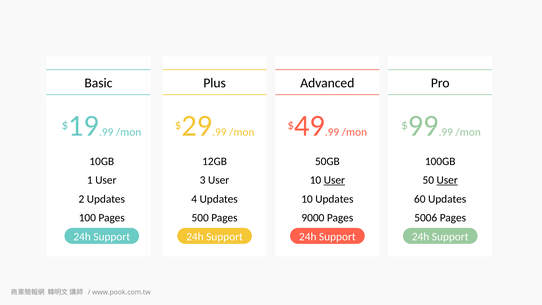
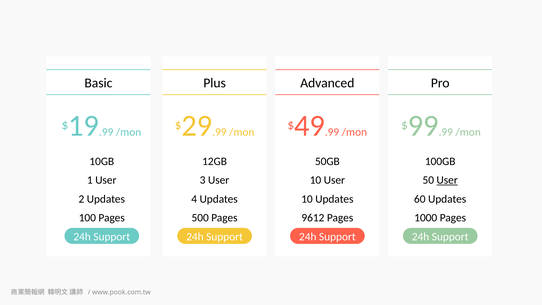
User underline: present -> none (334, 180)
9000: 9000 -> 9612 (313, 218)
5006: 5006 -> 1000 (426, 218)
